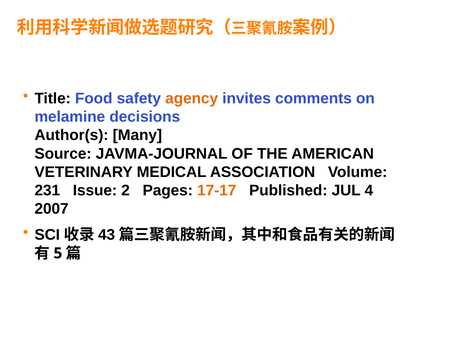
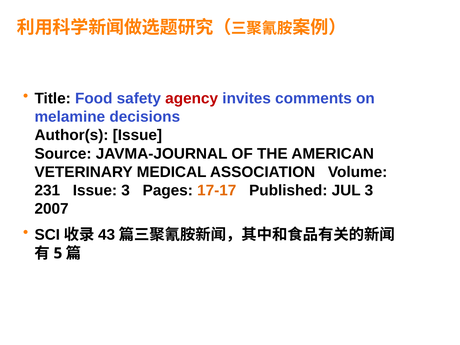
agency colour: orange -> red (192, 98)
Author(s Many: Many -> Issue (137, 135)
Issue 2: 2 -> 3 (126, 190)
JUL 4: 4 -> 3 (369, 190)
